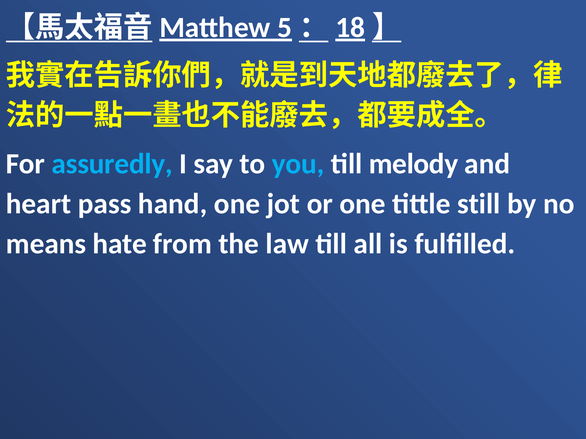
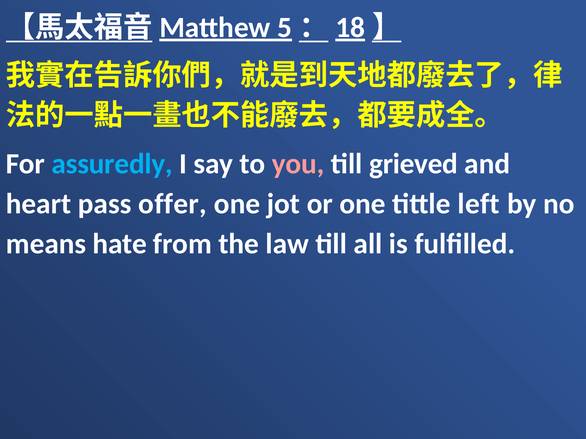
you colour: light blue -> pink (298, 164)
melody: melody -> grieved (413, 164)
hand: hand -> offer (173, 204)
still: still -> left (479, 204)
